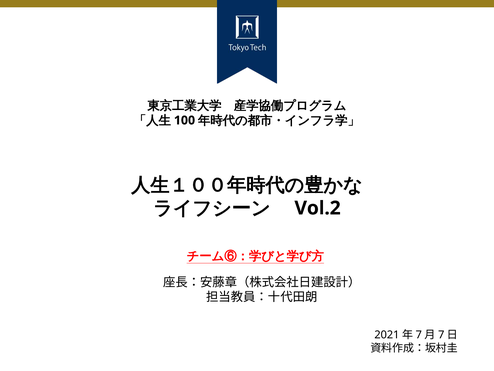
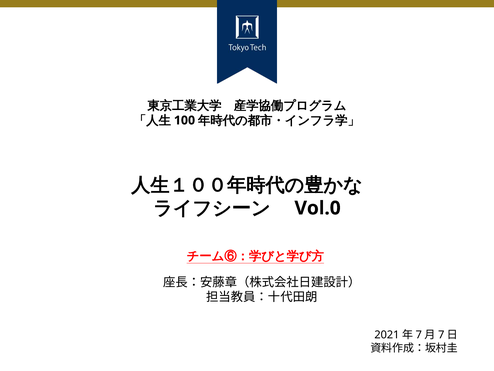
Vol.2: Vol.2 -> Vol.0 (318, 208)
